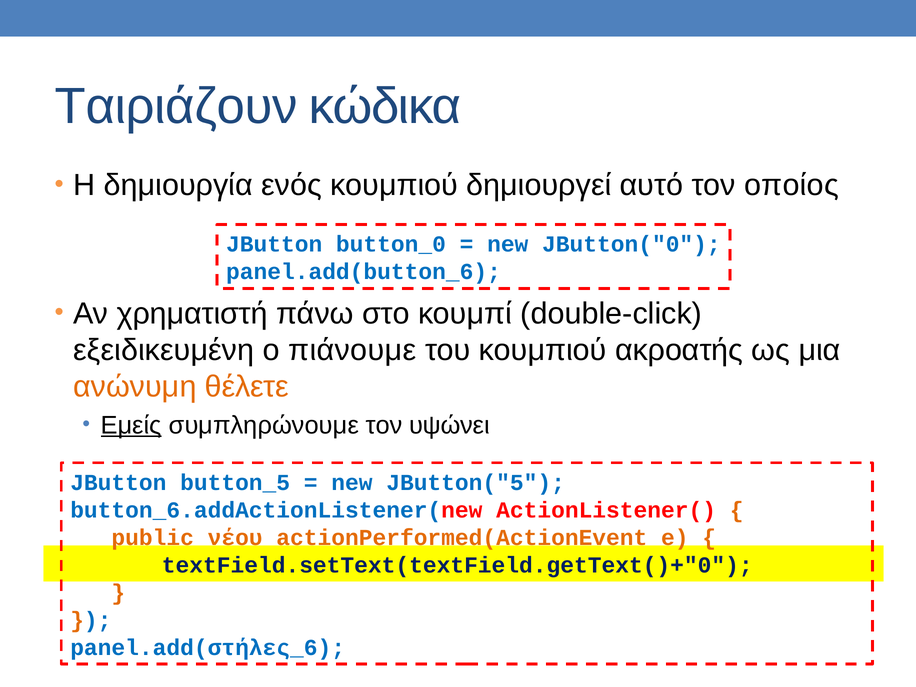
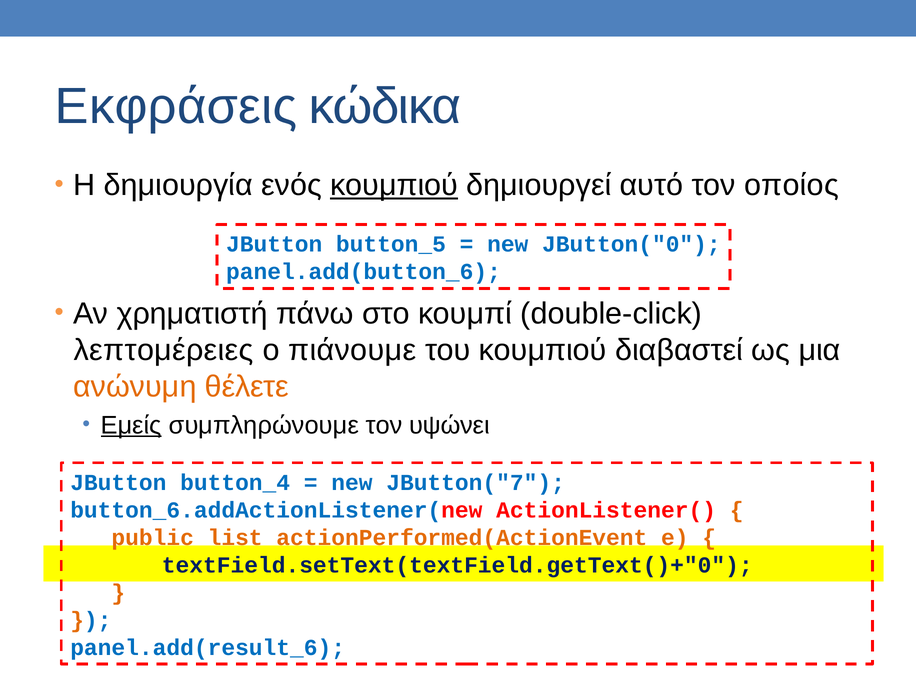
Ταιριάζουν: Ταιριάζουν -> Εκφράσεις (176, 107)
κουμπιού underline: none -> present (394, 185)
button_0: button_0 -> button_5 (391, 244)
εξειδικευμένη: εξειδικευμένη -> λεπτομέρειες (164, 350)
ακροατής: ακροατής -> διαβαστεί (679, 350)
button_5: button_5 -> button_4 (235, 483)
JButton("5: JButton("5 -> JButton("7 (476, 483)
νέου: νέου -> list (235, 538)
panel.add(στήλες_6: panel.add(στήλες_6 -> panel.add(result_6 (208, 647)
